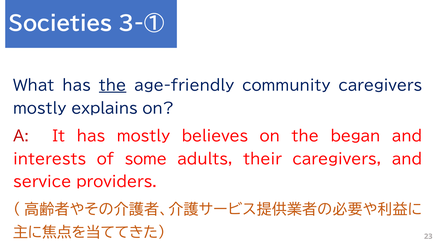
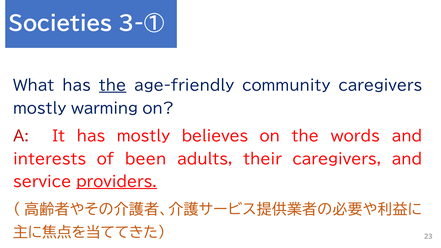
explains: explains -> warming (104, 109)
began: began -> words (355, 136)
some: some -> been (146, 159)
providers underline: none -> present (117, 182)
